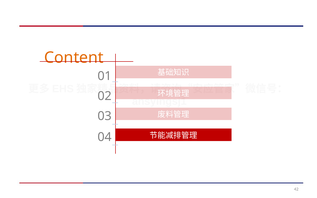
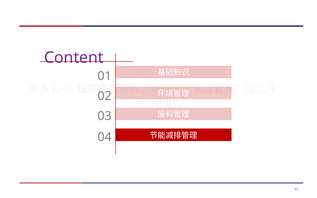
Content colour: orange -> purple (74, 58)
